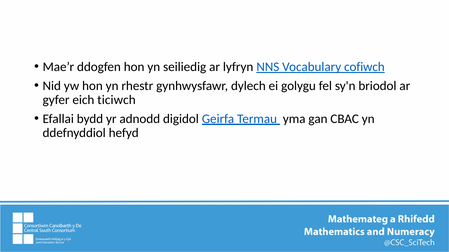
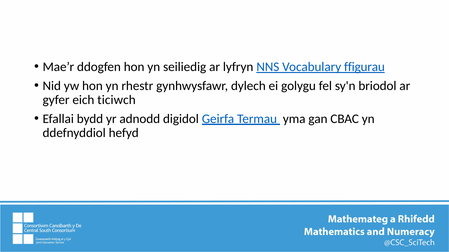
cofiwch: cofiwch -> ffigurau (364, 67)
